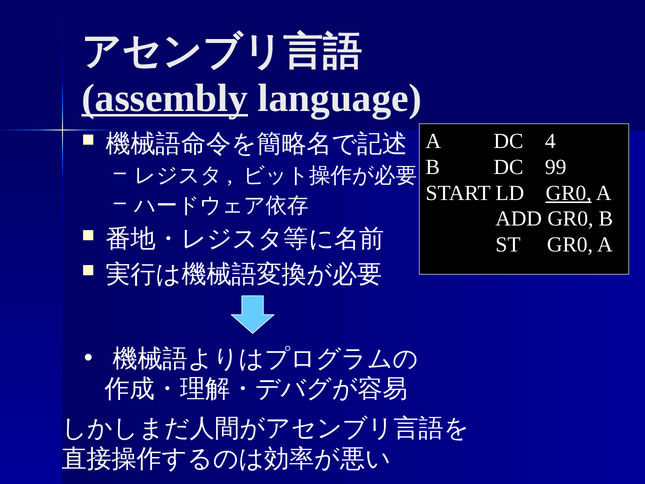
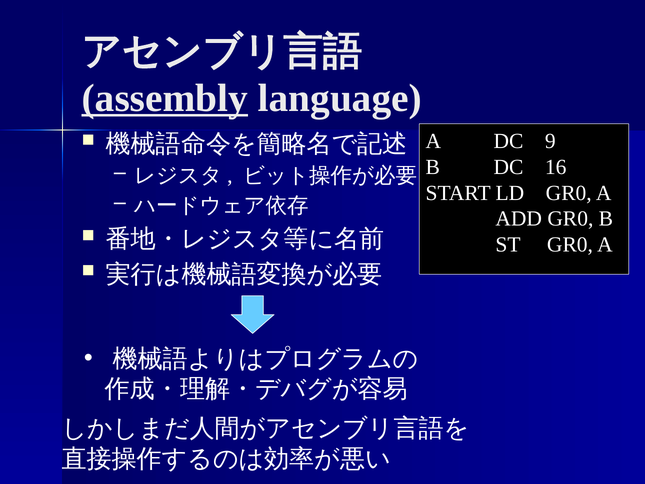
4: 4 -> 9 (550, 141)
99: 99 -> 16 (556, 167)
GR0 underline: present -> none (569, 193)
